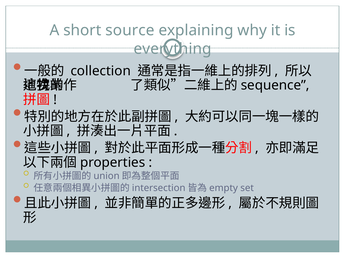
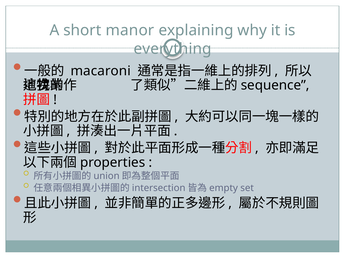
source: source -> manor (130, 30)
collection: collection -> macaroni (101, 71)
